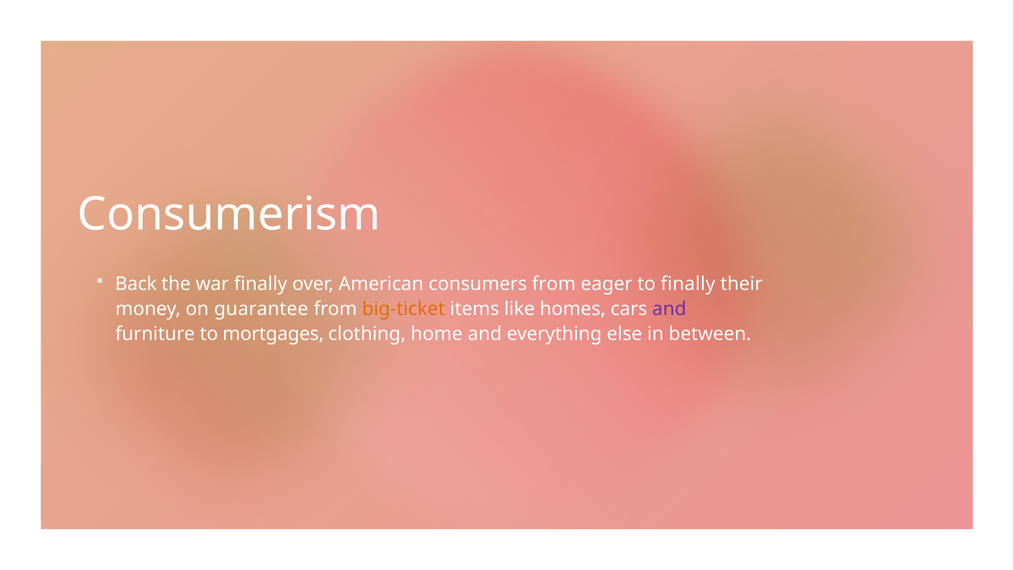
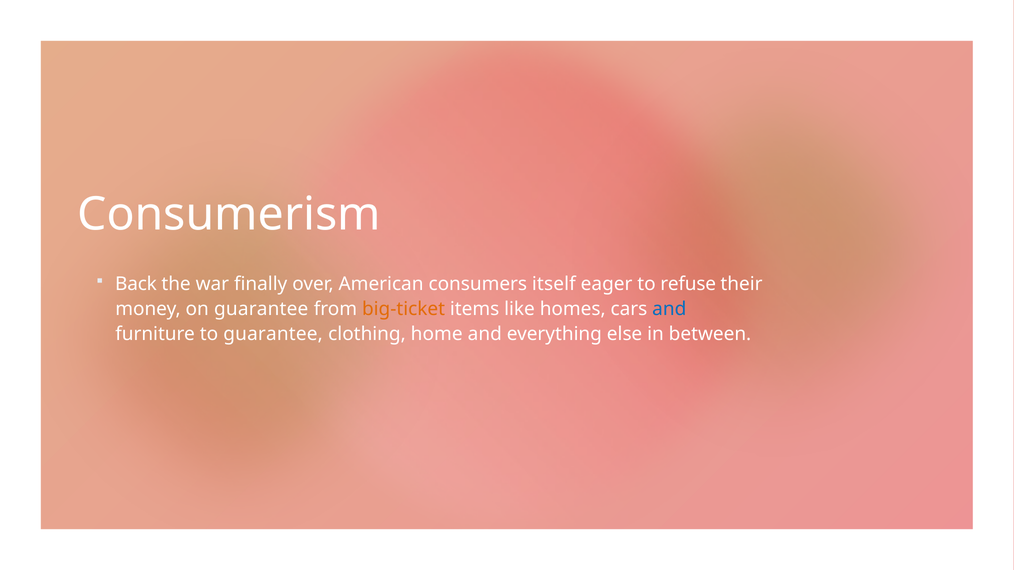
consumers from: from -> itself (554, 284)
to finally: finally -> refuse (688, 284)
and colour: purple -> blue (669, 309)
to mortgages: mortgages -> guarantee (273, 334)
